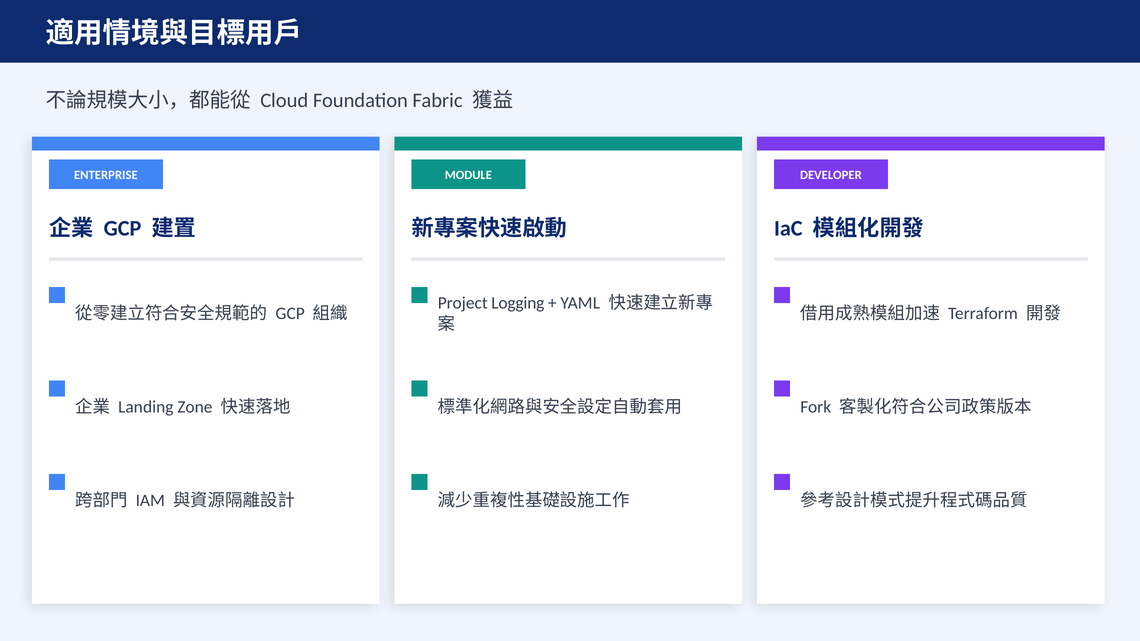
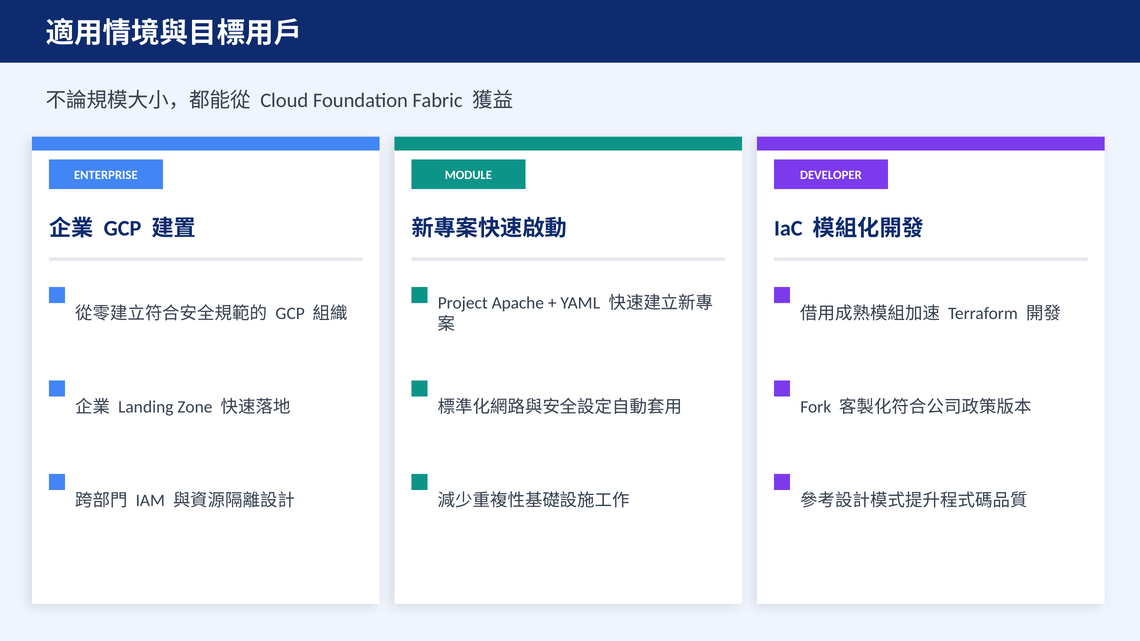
Logging: Logging -> Apache (518, 303)
